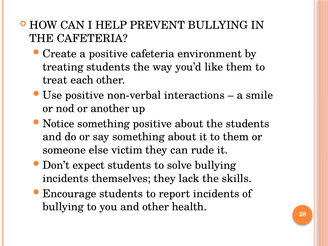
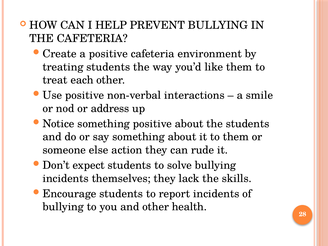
another: another -> address (110, 108)
victim: victim -> action (127, 150)
